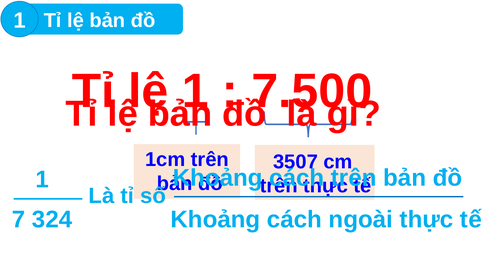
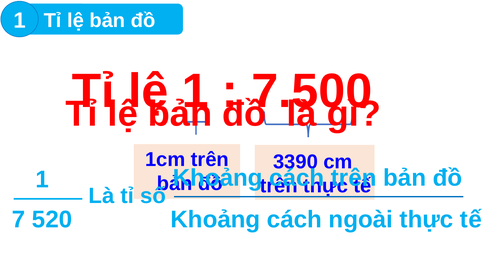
3507: 3507 -> 3390 (296, 162)
324: 324 -> 520 (52, 220)
